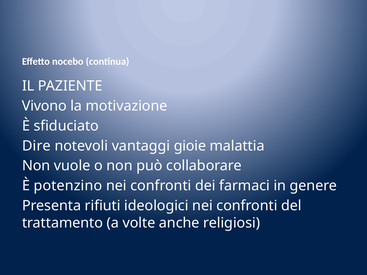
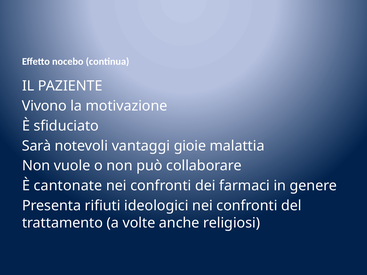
Dire: Dire -> Sarà (37, 146)
potenzino: potenzino -> cantonate (68, 186)
